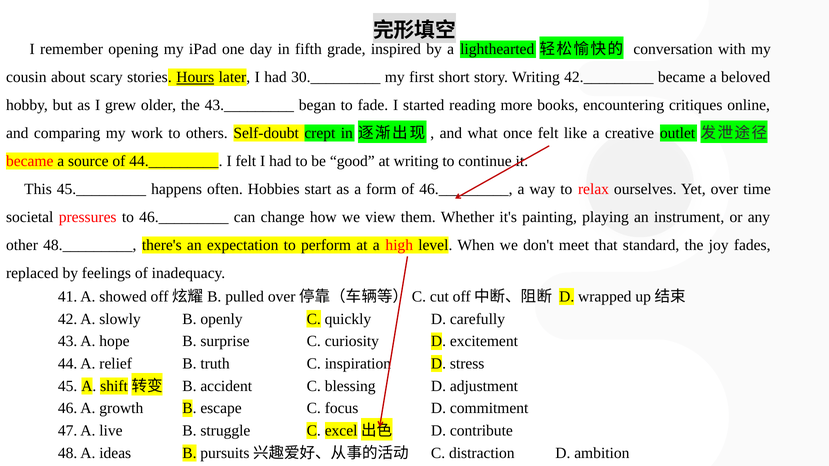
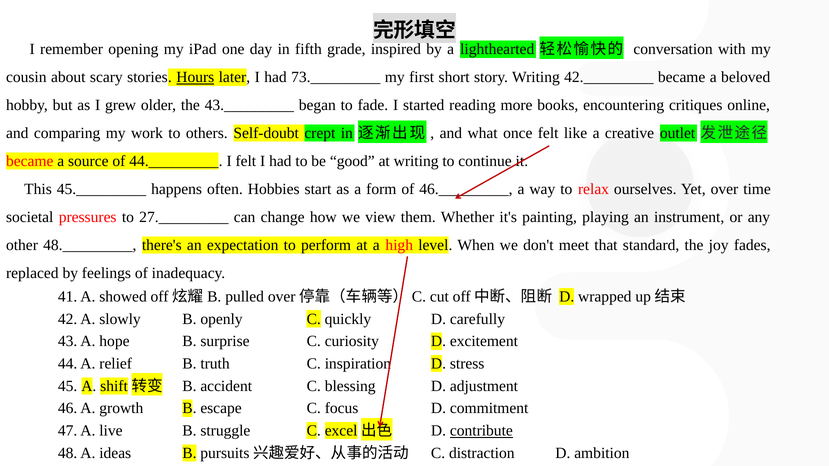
30._________: 30._________ -> 73._________ (336, 77)
to 46._________: 46._________ -> 27._________ (184, 217)
contribute underline: none -> present (481, 431)
